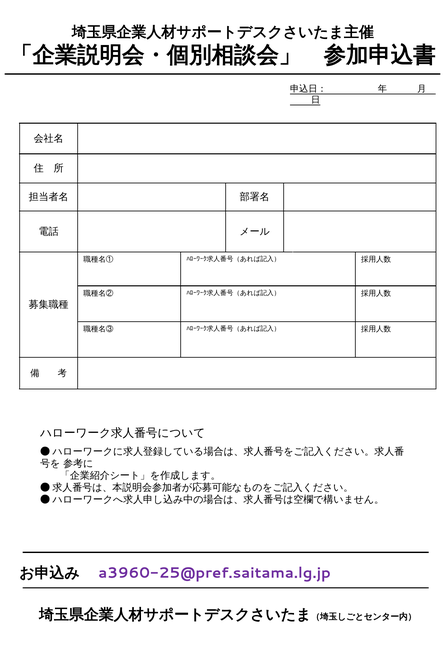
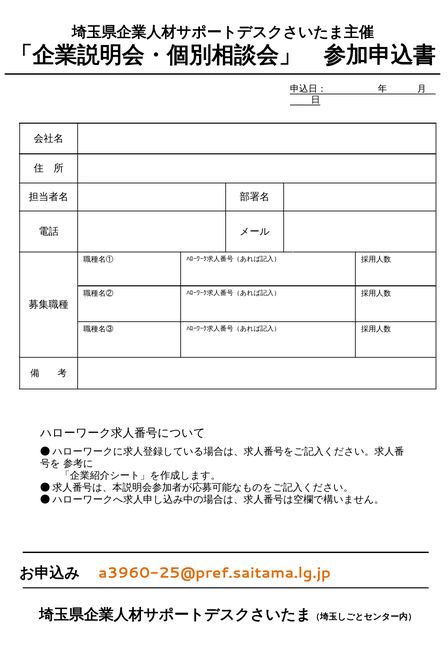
a3960-25@pref.saitama.lg.jp colour: purple -> orange (215, 574)
